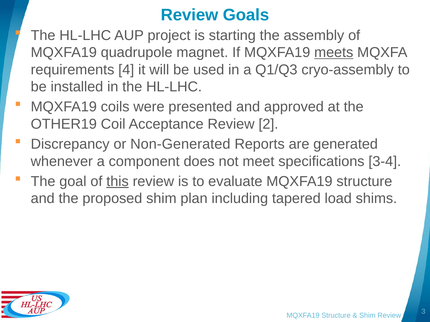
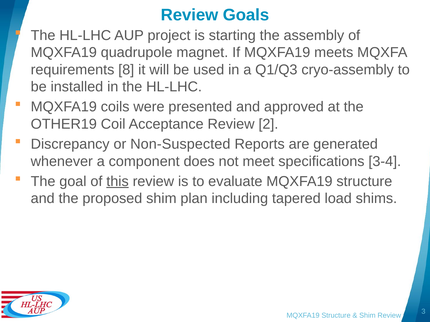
meets underline: present -> none (334, 53)
4: 4 -> 8 (126, 70)
Non-Generated: Non-Generated -> Non-Suspected (180, 144)
